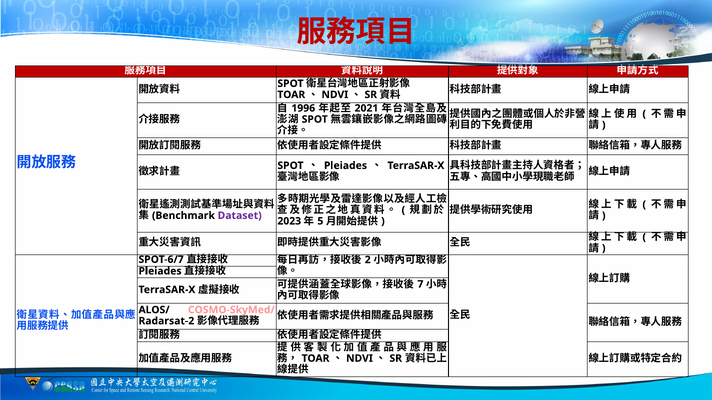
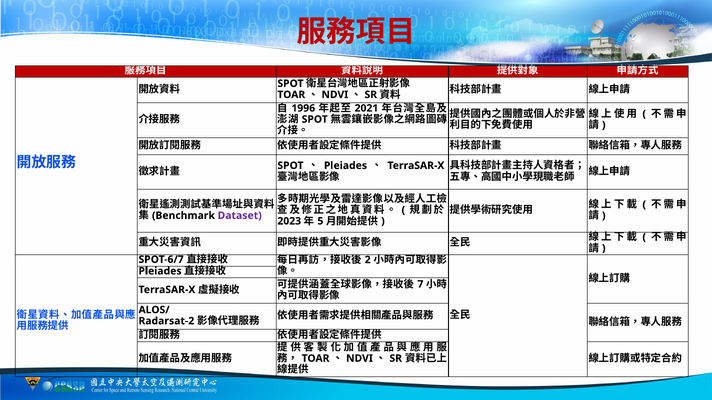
COSMO-SkyMed/ colour: pink -> white (231, 310)
